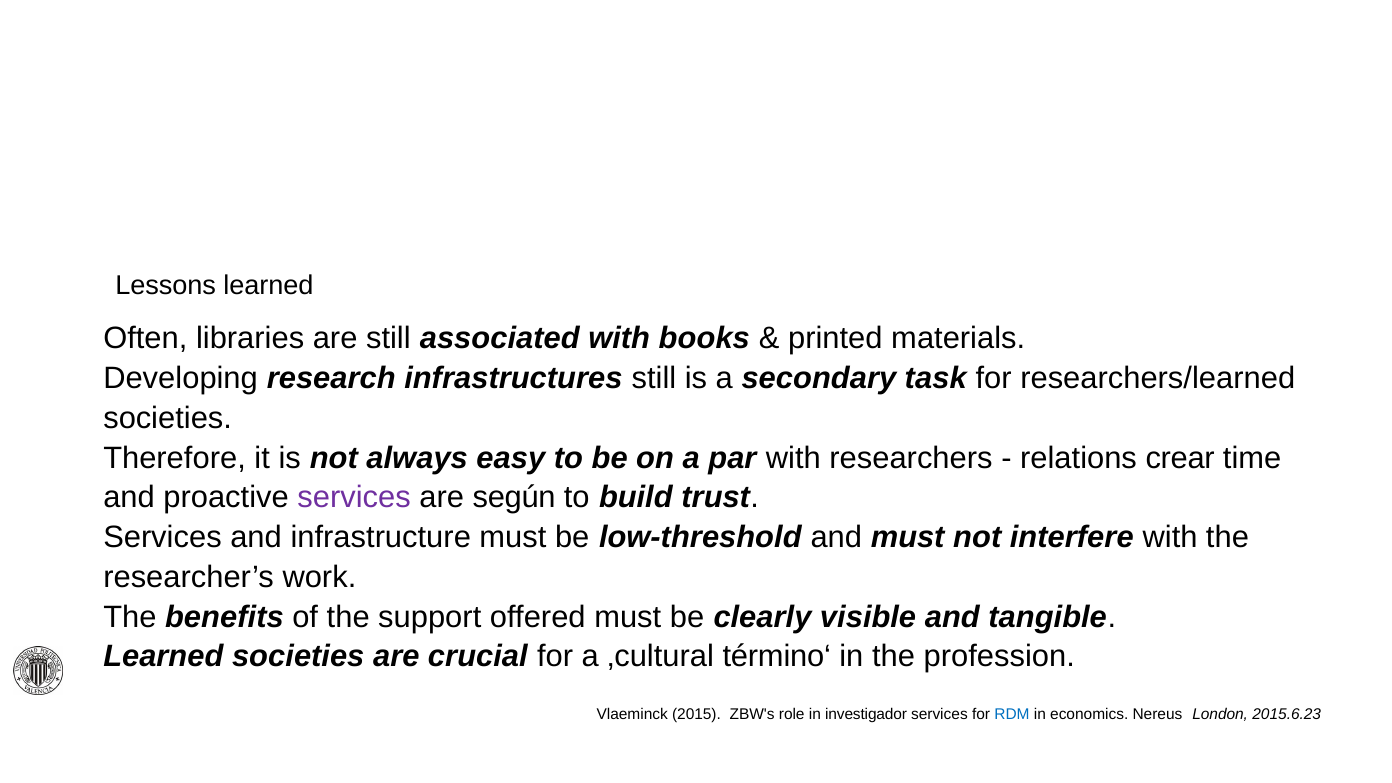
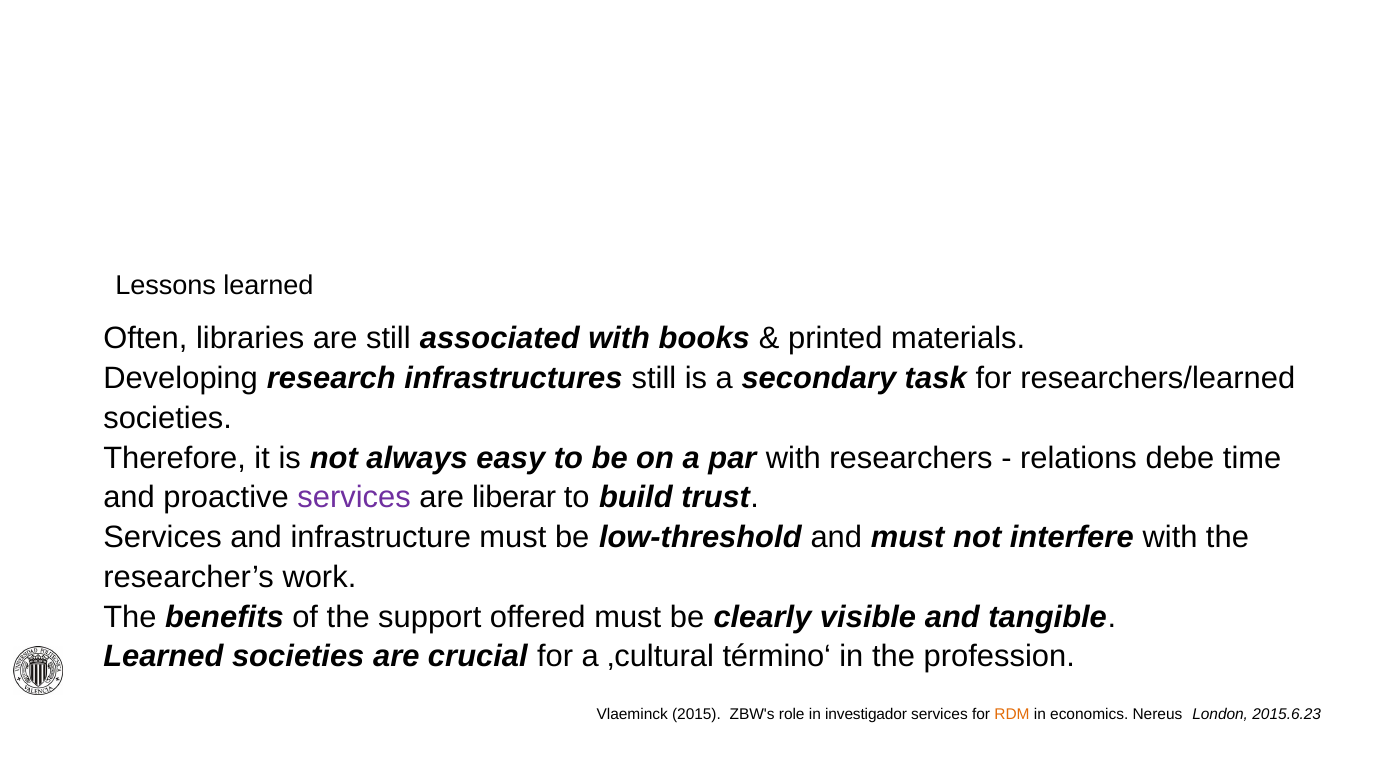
crear: crear -> debe (1180, 458)
según: según -> liberar (514, 498)
RDM colour: blue -> orange (1012, 714)
